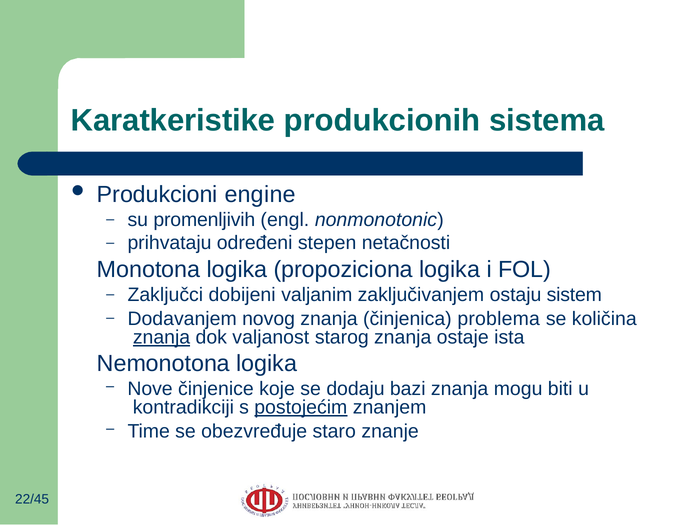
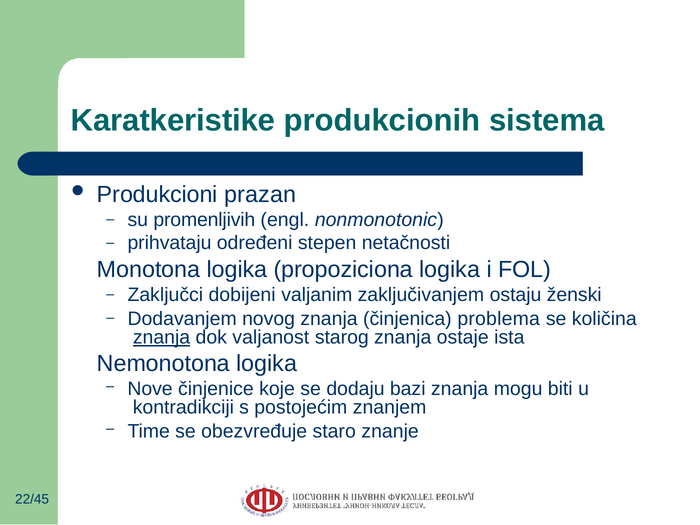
engine: engine -> prazan (260, 194)
sistem: sistem -> ženski (574, 295)
postojećim underline: present -> none (301, 407)
